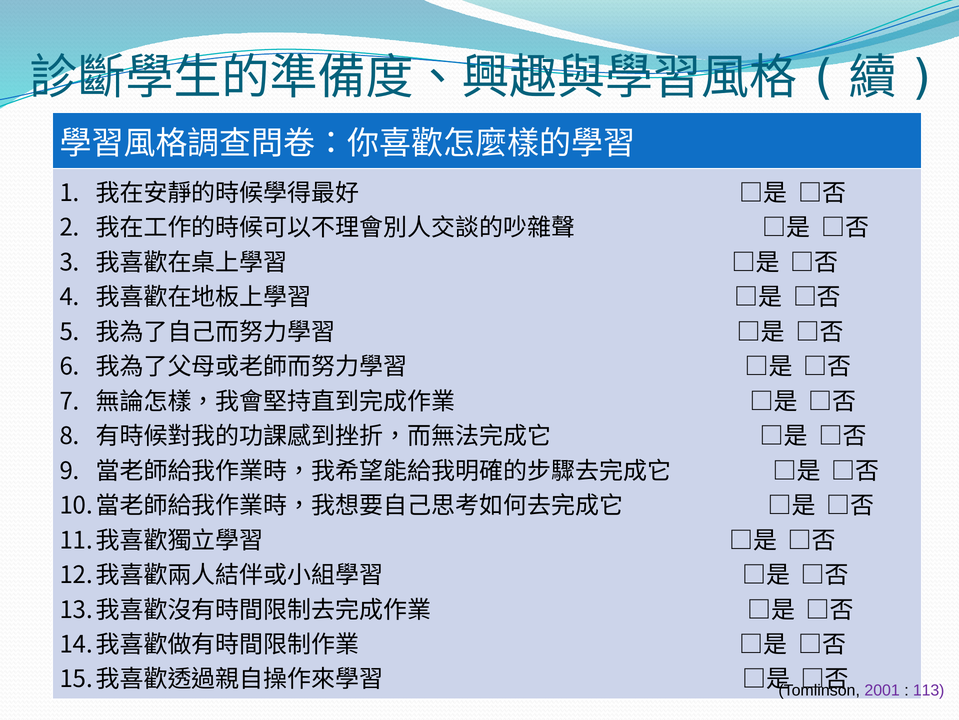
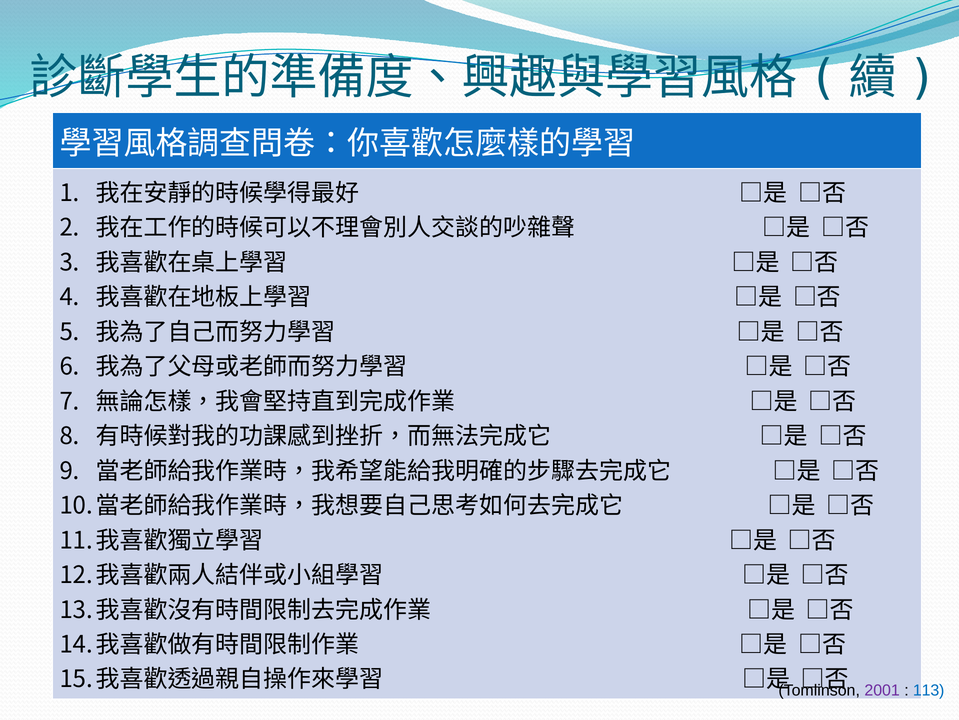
113 colour: purple -> blue (929, 690)
